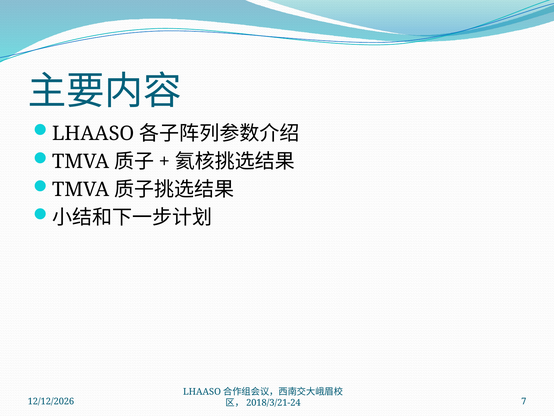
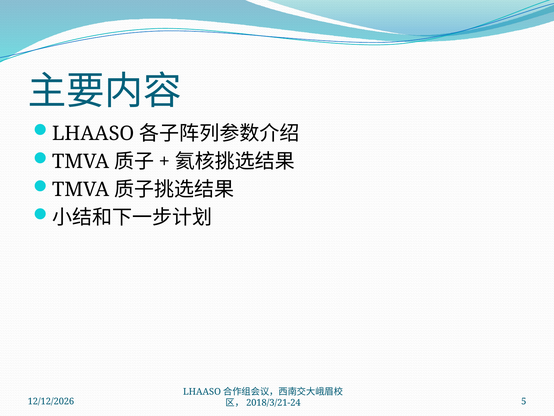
7: 7 -> 5 (524, 401)
